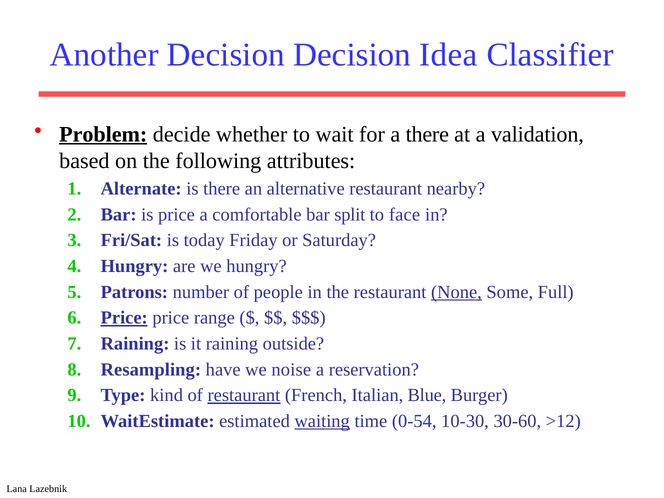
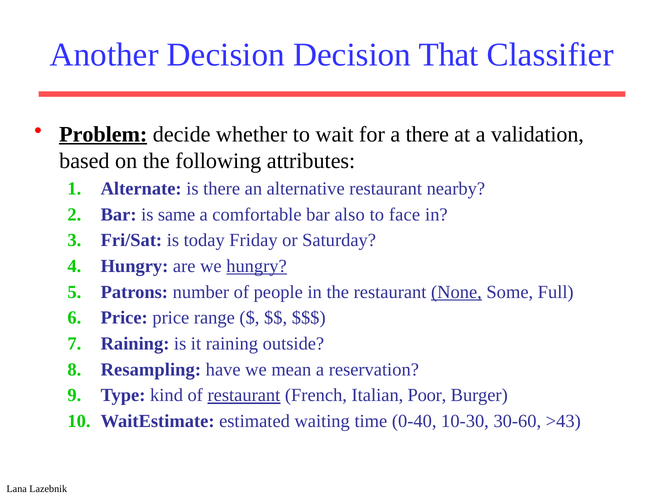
Idea: Idea -> That (449, 55)
is price: price -> same (177, 215)
split: split -> also (350, 215)
hungry underline: none -> present (257, 266)
Price underline: present -> none (124, 318)
noise: noise -> mean (291, 369)
Blue: Blue -> Poor (427, 395)
waiting underline: present -> none (322, 421)
0-54: 0-54 -> 0-40 (414, 421)
>12: >12 -> >43 (563, 421)
